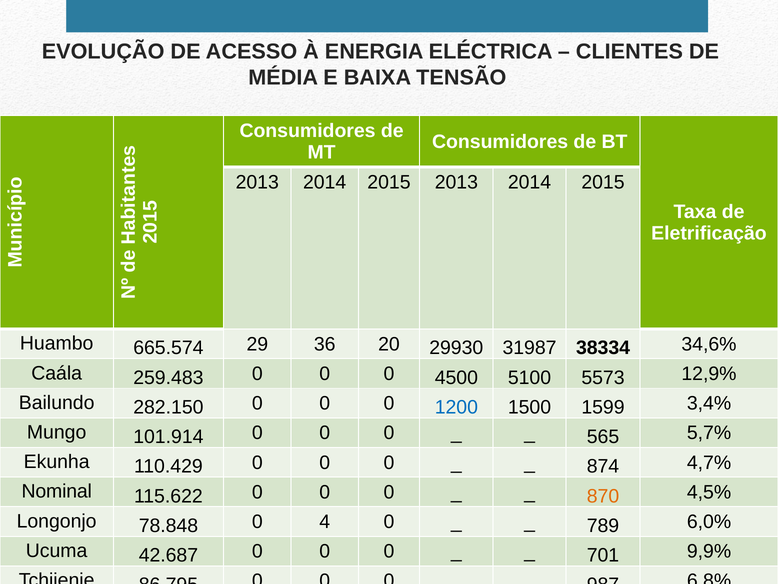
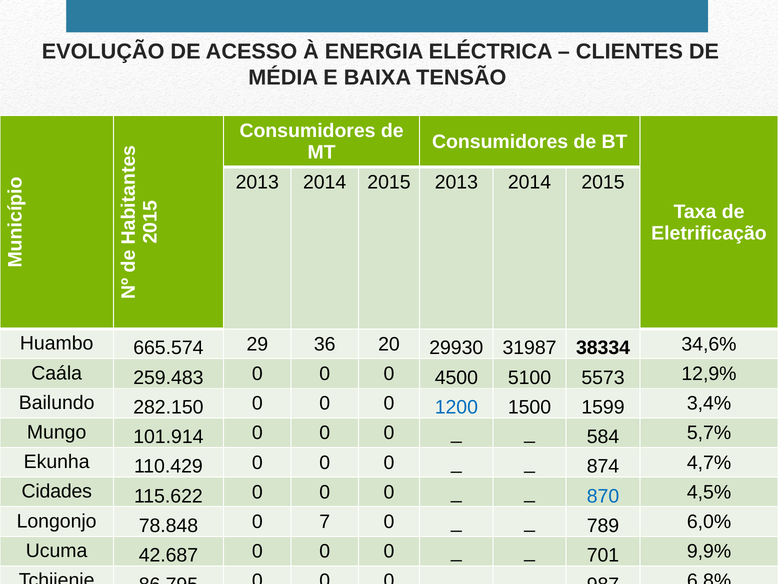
565: 565 -> 584 (603, 437)
Nominal: Nominal -> Cidades (57, 491)
870 colour: orange -> blue (603, 496)
4: 4 -> 7 (325, 521)
